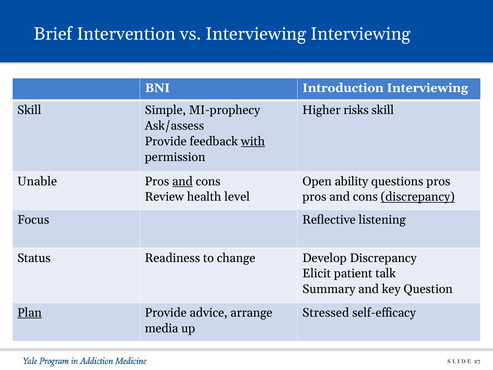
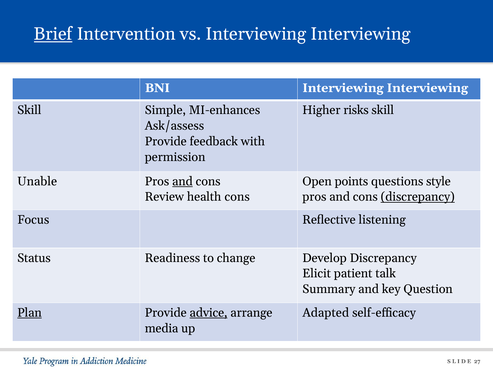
Brief underline: none -> present (53, 34)
BNI Introduction: Introduction -> Interviewing (343, 88)
MI-prophecy: MI-prophecy -> MI-enhances (225, 110)
with underline: present -> none (253, 141)
ability: ability -> points (351, 181)
questions pros: pros -> style (438, 181)
health level: level -> cons (237, 197)
advice underline: none -> present (209, 312)
Stressed: Stressed -> Adapted (326, 312)
